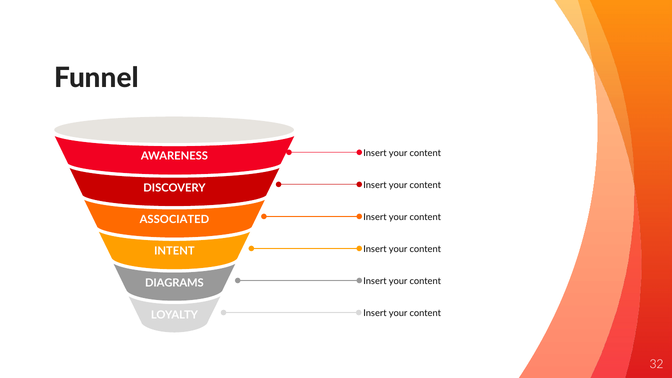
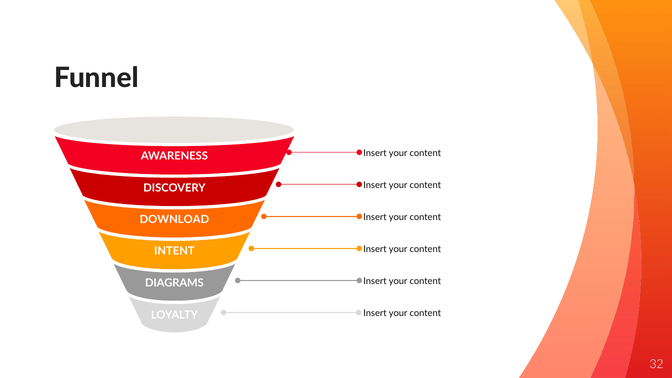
ASSOCIATED: ASSOCIATED -> DOWNLOAD (174, 219)
